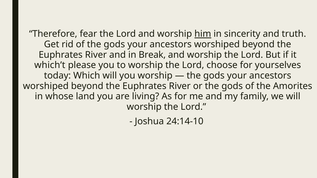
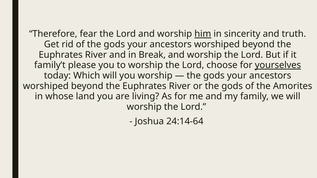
which’t: which’t -> family’t (50, 65)
yourselves underline: none -> present (278, 65)
24:14-10: 24:14-10 -> 24:14-64 (185, 121)
